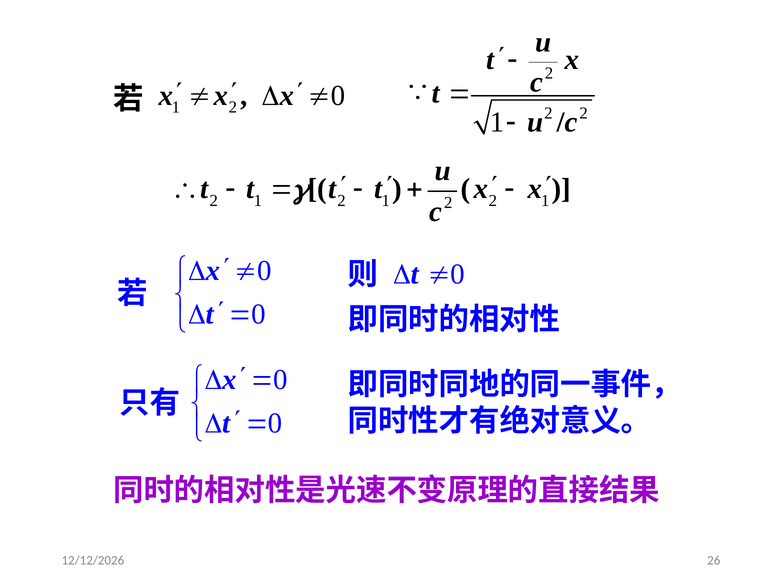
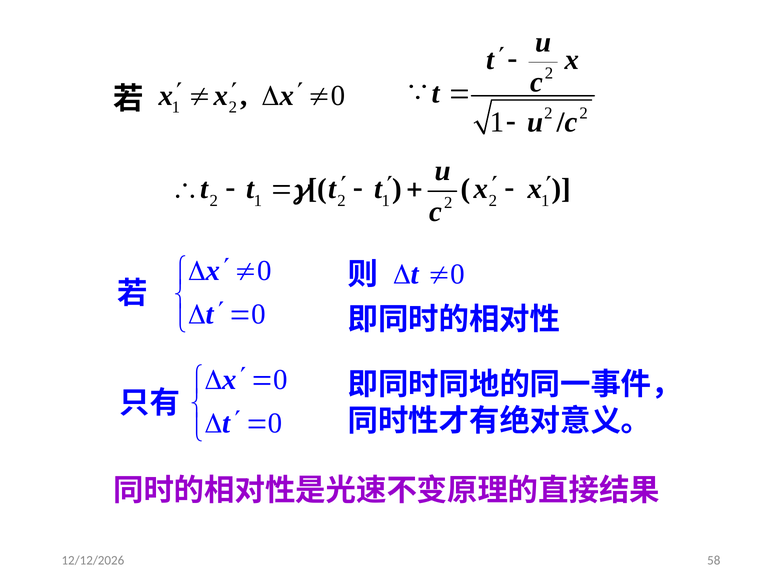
26: 26 -> 58 (714, 560)
